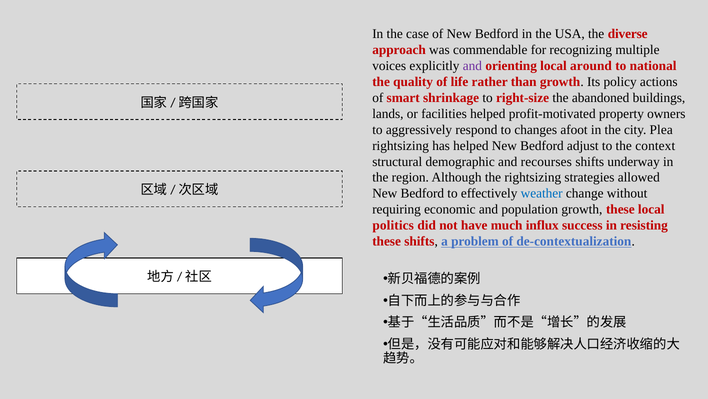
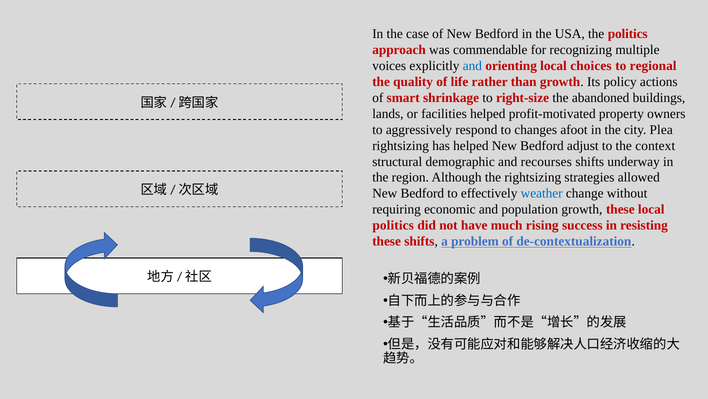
the diverse: diverse -> politics (628, 34)
and colour: purple -> blue (472, 66)
around: around -> choices (591, 66)
national: national -> regional (653, 66)
influx: influx -> rising (542, 225)
